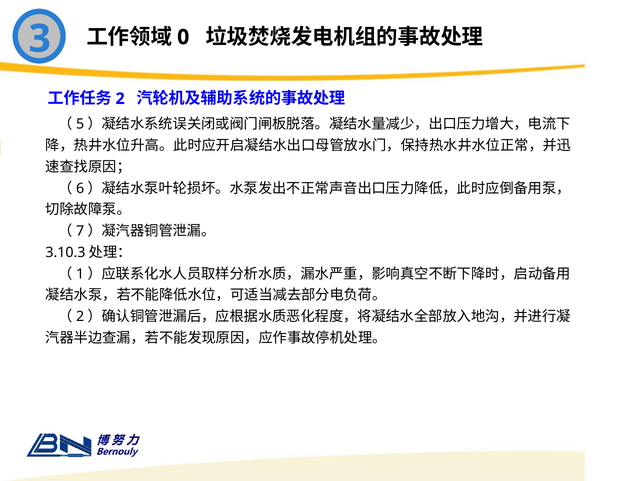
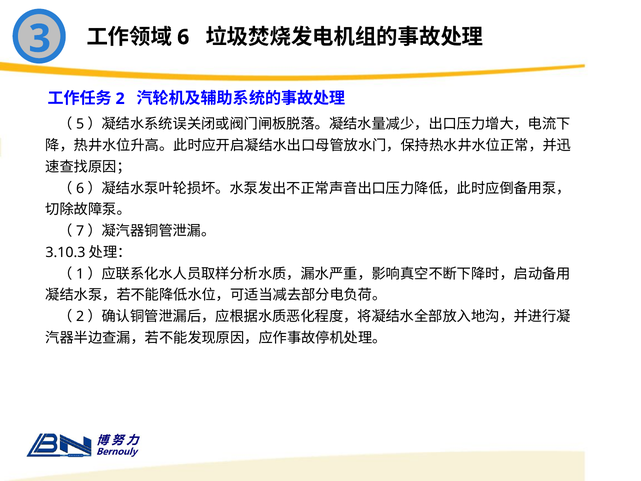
0: 0 -> 6 (183, 37)
